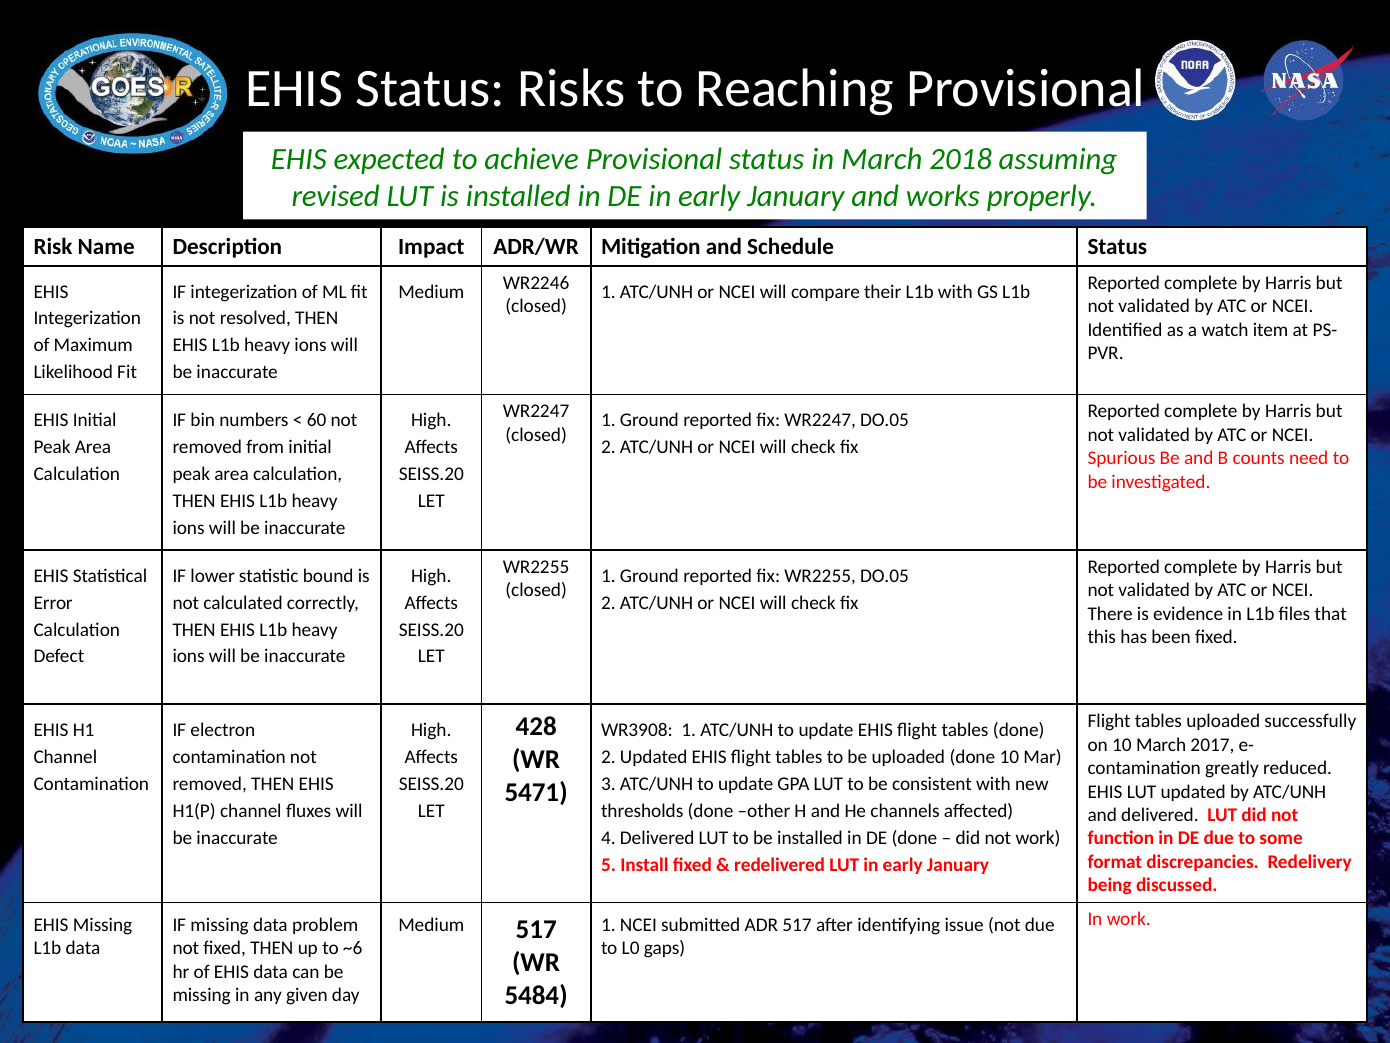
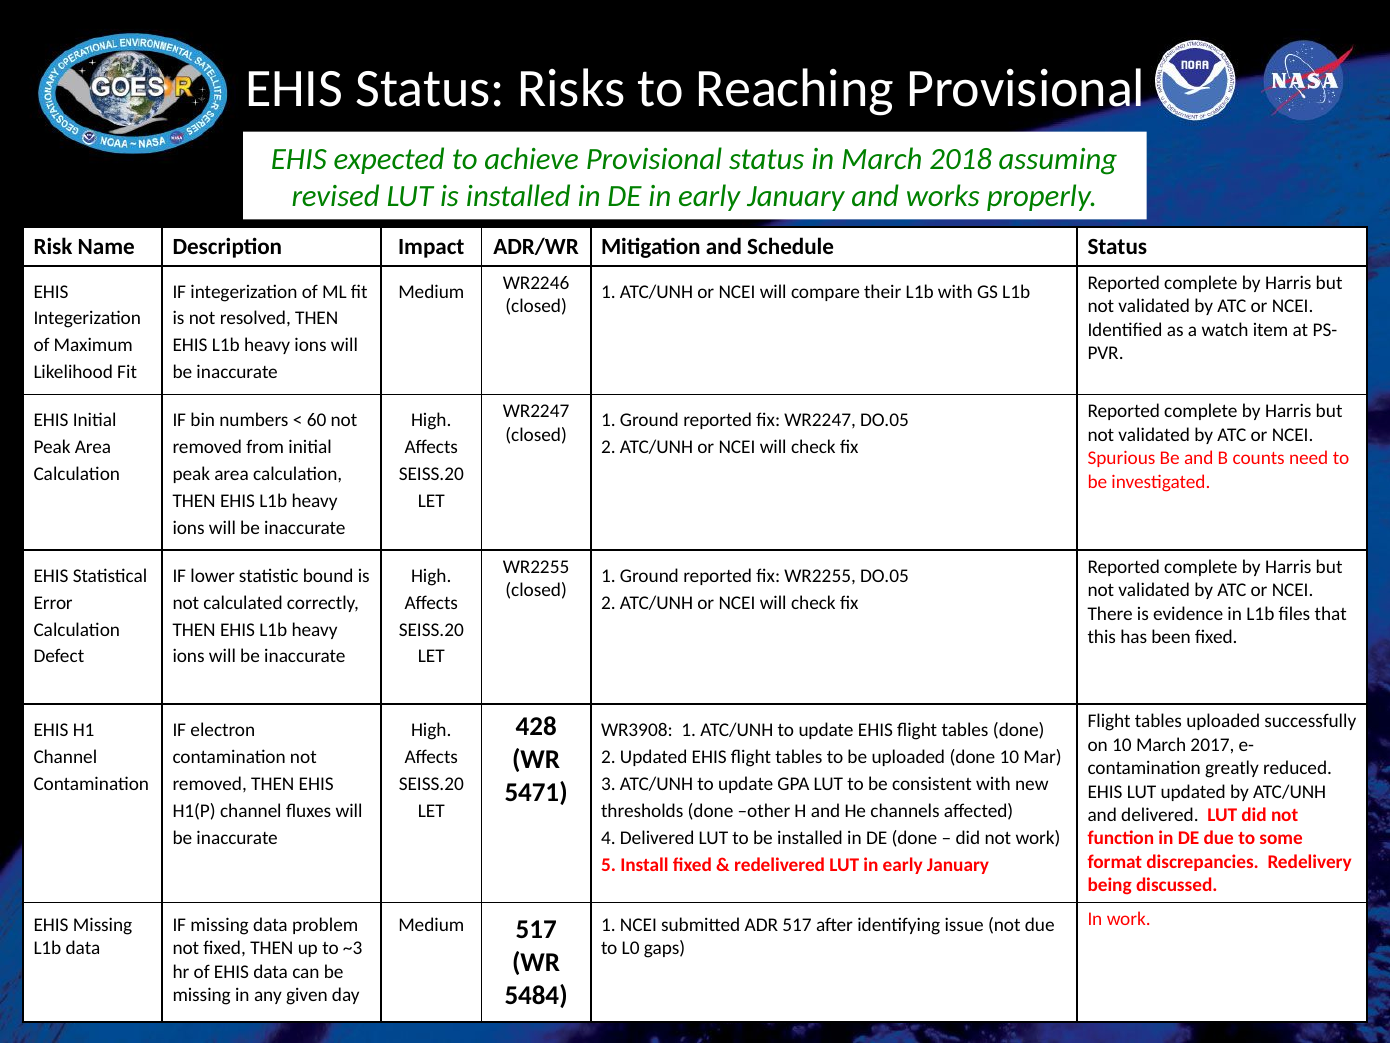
~6: ~6 -> ~3 (353, 948)
